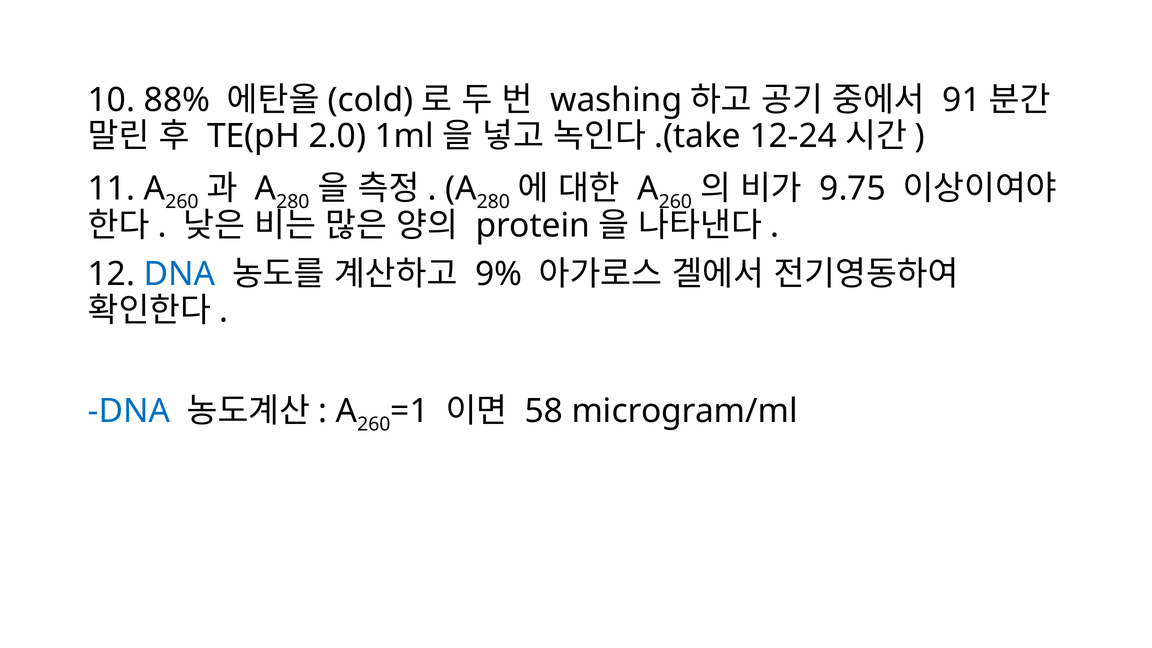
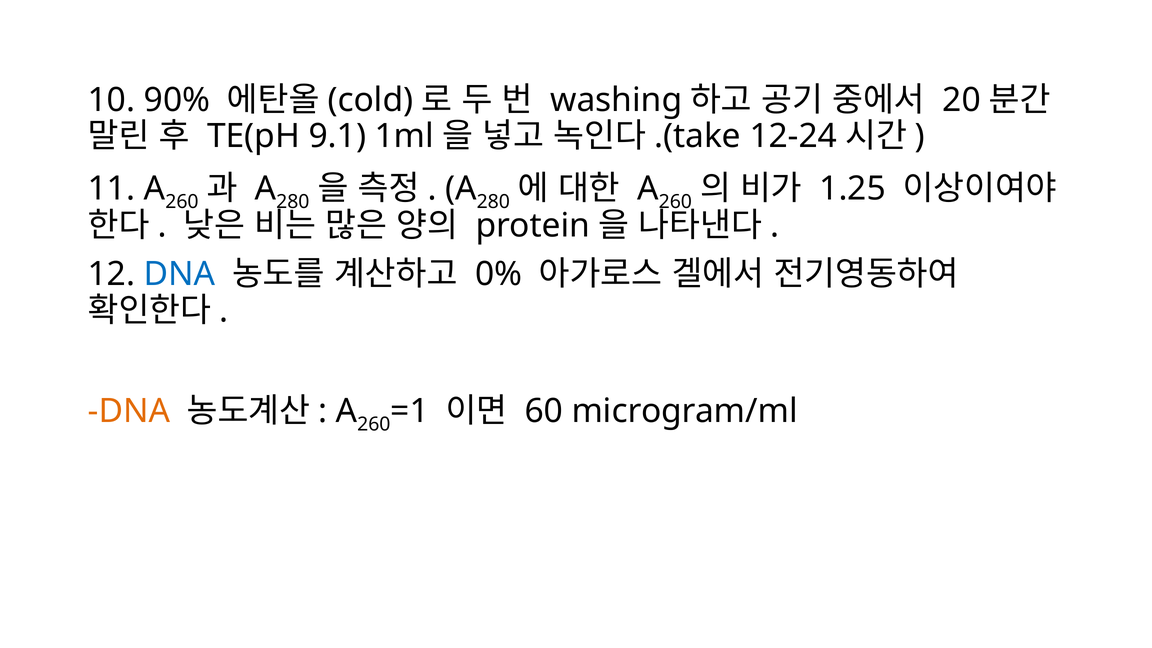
88%: 88% -> 90% (177, 100)
91: 91 -> 20 (962, 100)
2.0: 2.0 -> 9.1 (337, 136)
9.75: 9.75 -> 1.25 (853, 189)
9%: 9% -> 0% (499, 274)
DNA colour: blue -> orange (129, 411)
58: 58 -> 60 (544, 411)
